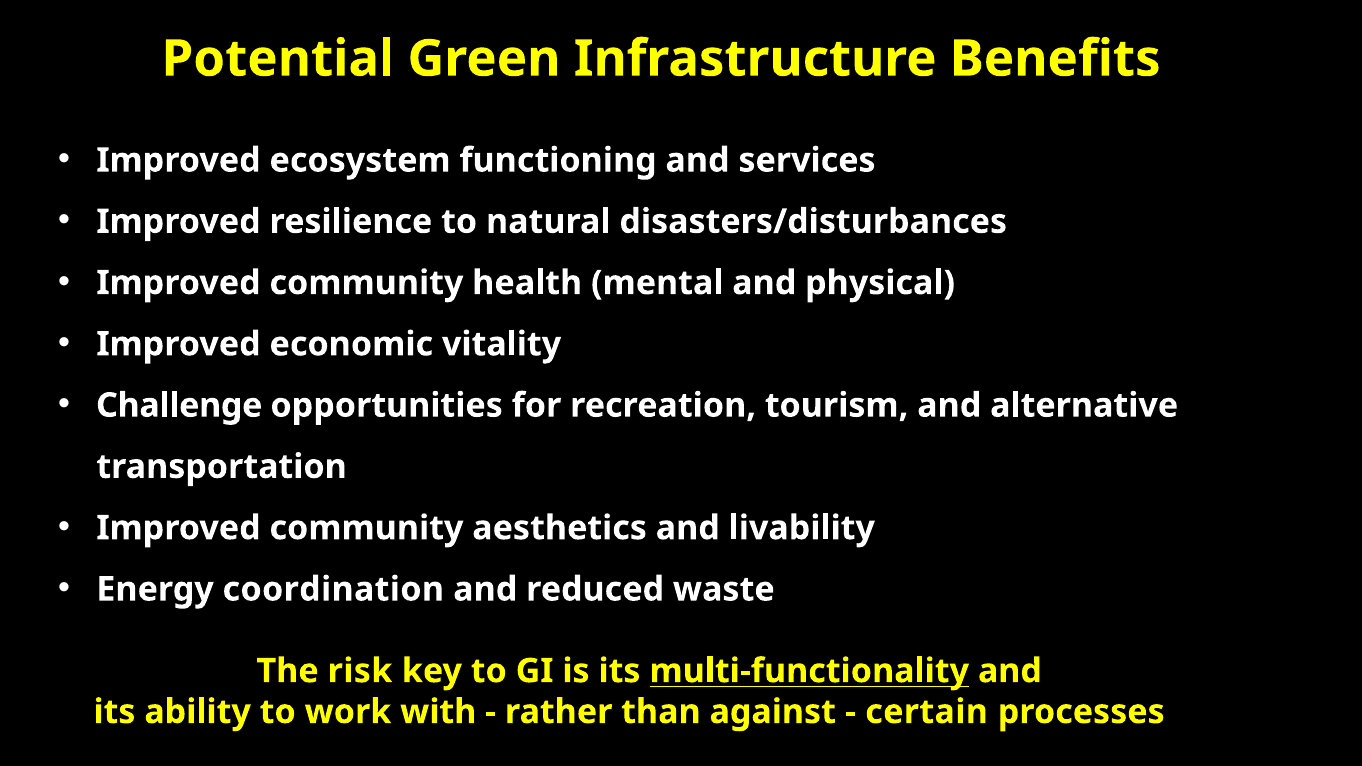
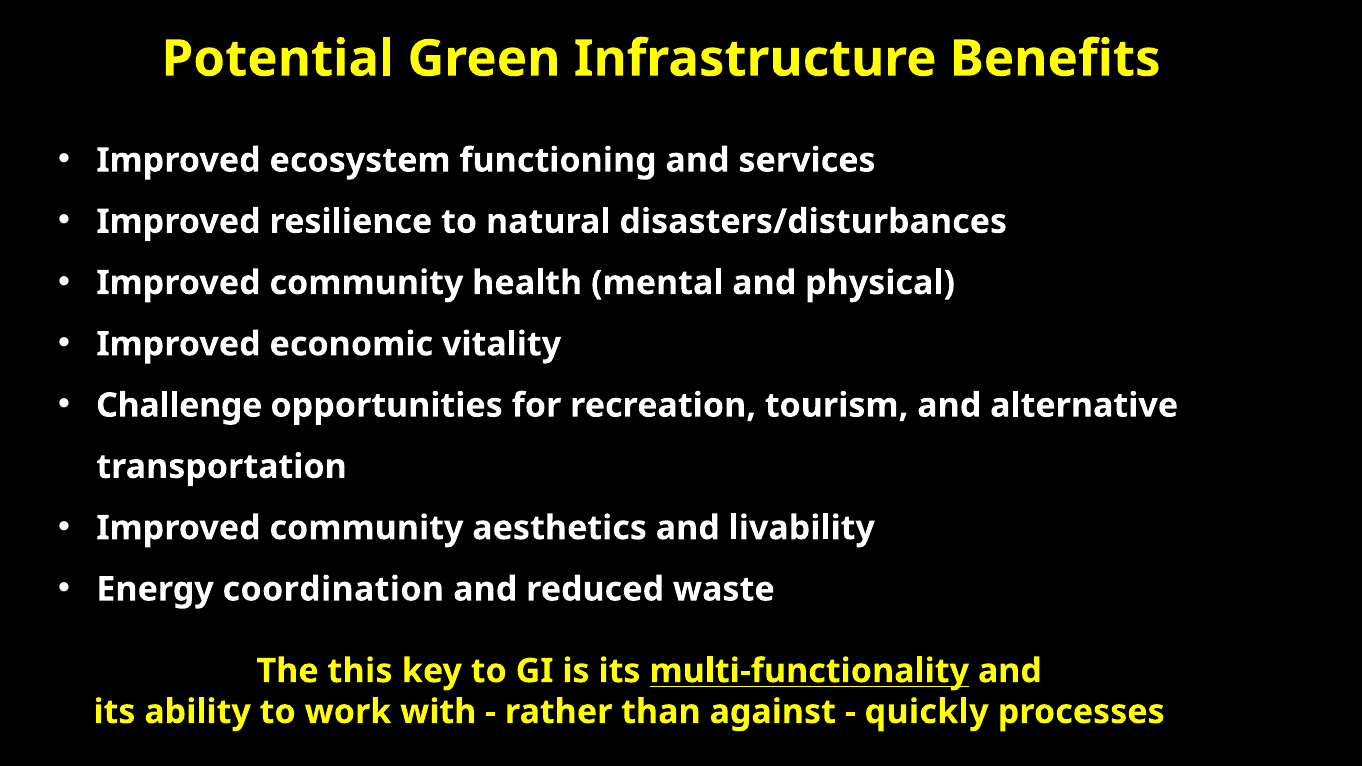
risk: risk -> this (360, 671)
certain: certain -> quickly (927, 712)
